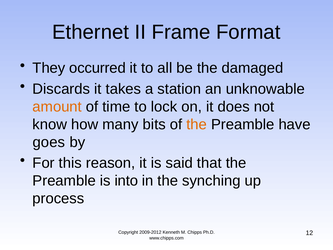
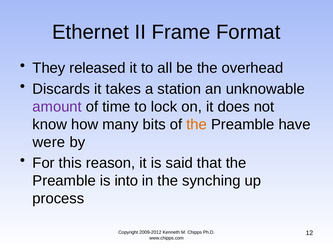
occurred: occurred -> released (97, 68)
damaged: damaged -> overhead (253, 68)
amount colour: orange -> purple (57, 107)
goes: goes -> were (49, 142)
